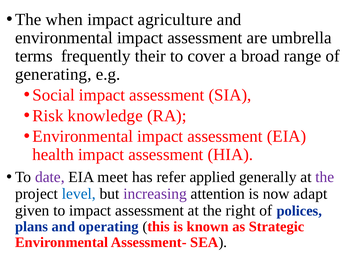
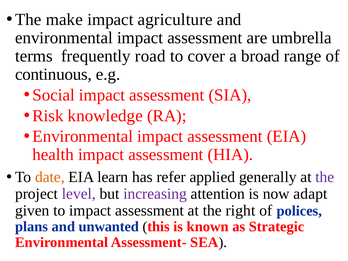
when: when -> make (64, 19)
their: their -> road (150, 56)
generating: generating -> continuous (53, 74)
date colour: purple -> orange (50, 177)
meet: meet -> learn (113, 177)
level colour: blue -> purple (79, 194)
operating: operating -> unwanted (109, 227)
